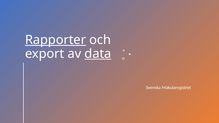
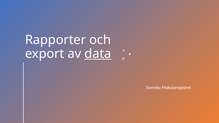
Rapporter underline: present -> none (55, 40)
